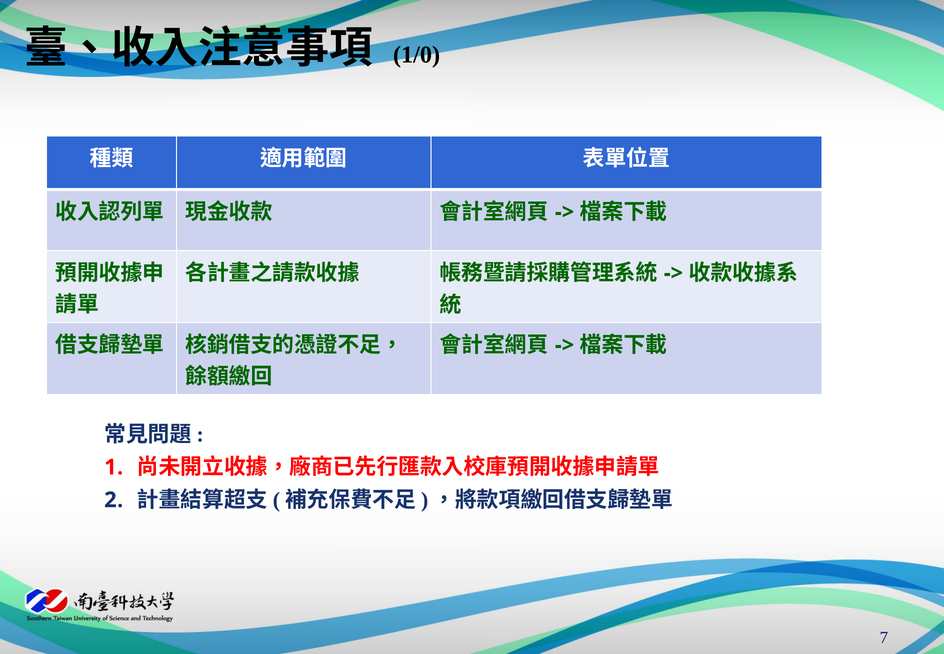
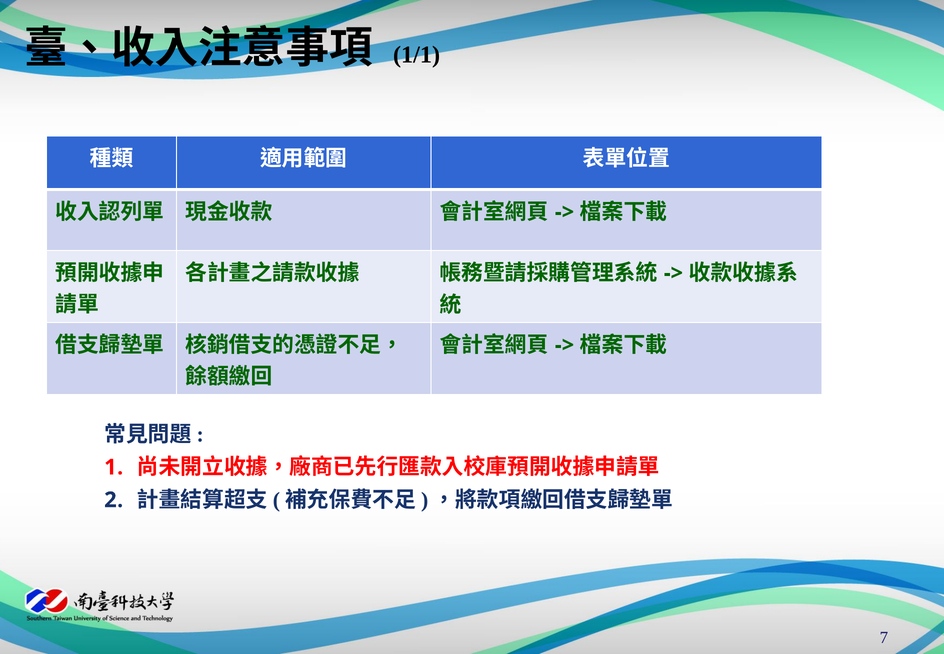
1/0: 1/0 -> 1/1 (417, 54)
